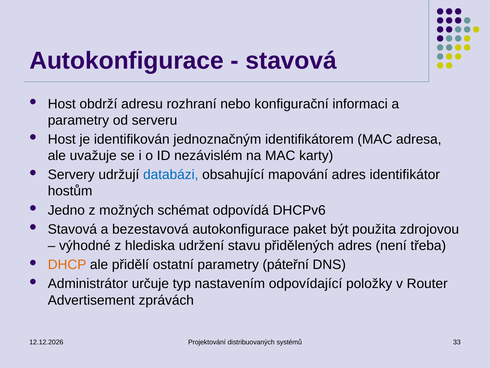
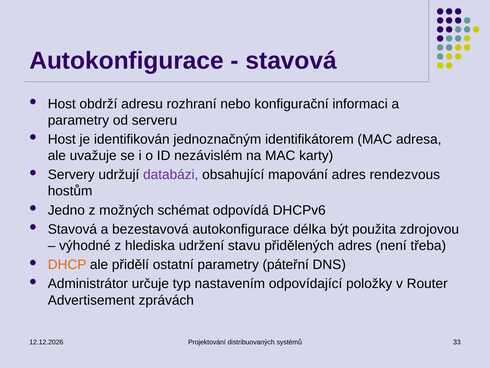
databázi colour: blue -> purple (171, 175)
identifikátor: identifikátor -> rendezvous (405, 175)
paket: paket -> délka (310, 229)
